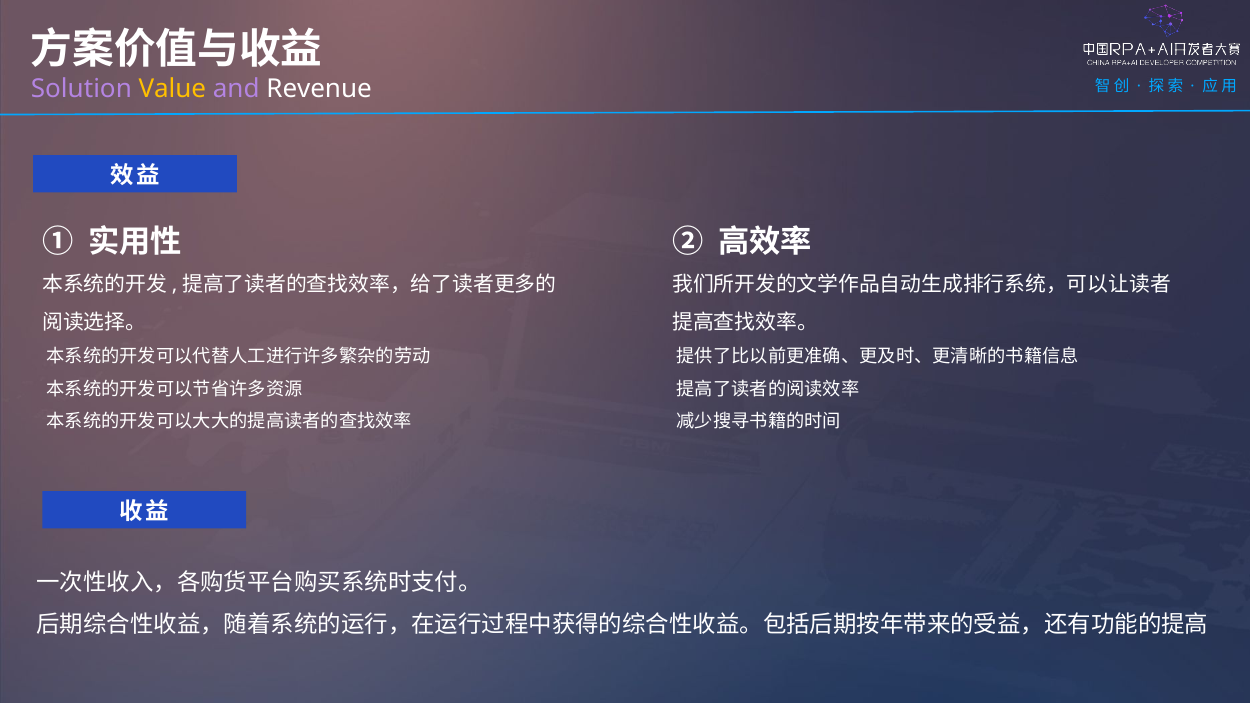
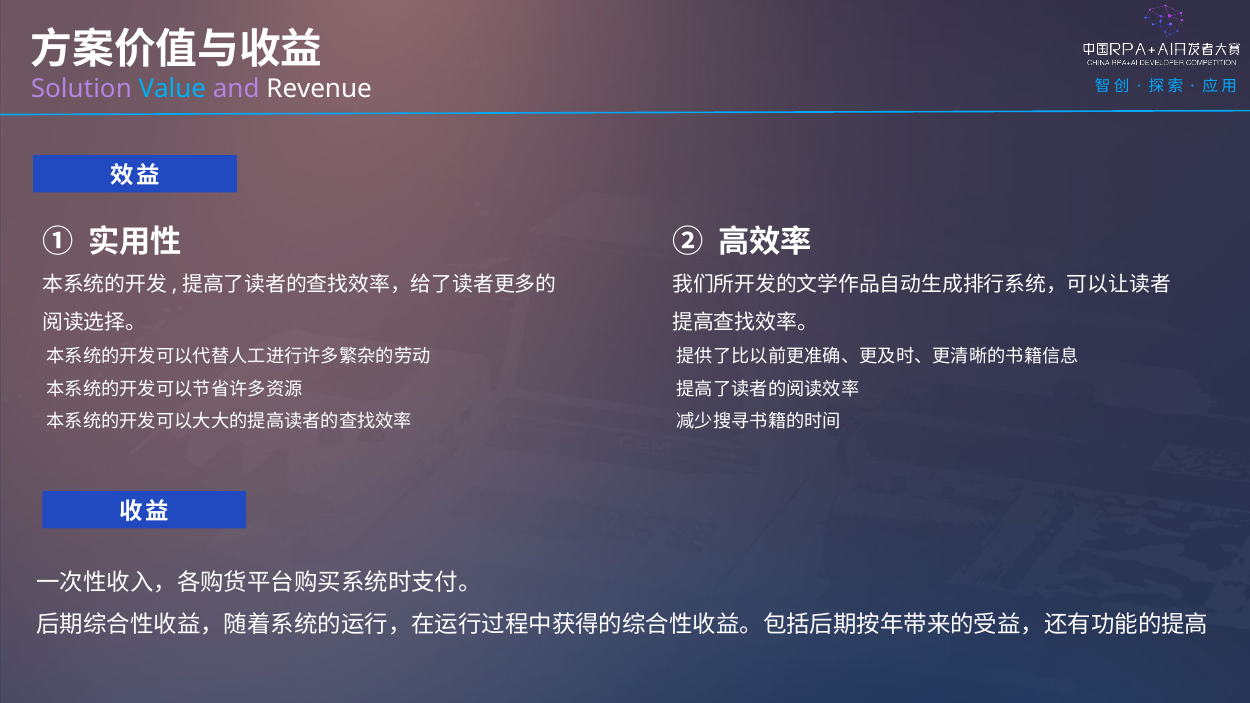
Value colour: yellow -> light blue (172, 89)
